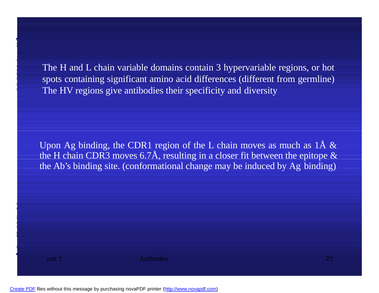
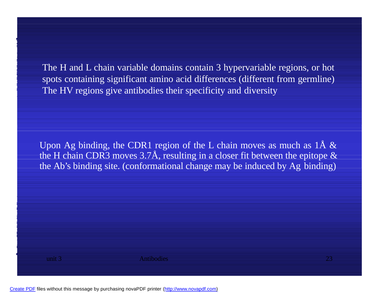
6.7Å: 6.7Å -> 3.7Å (150, 155)
